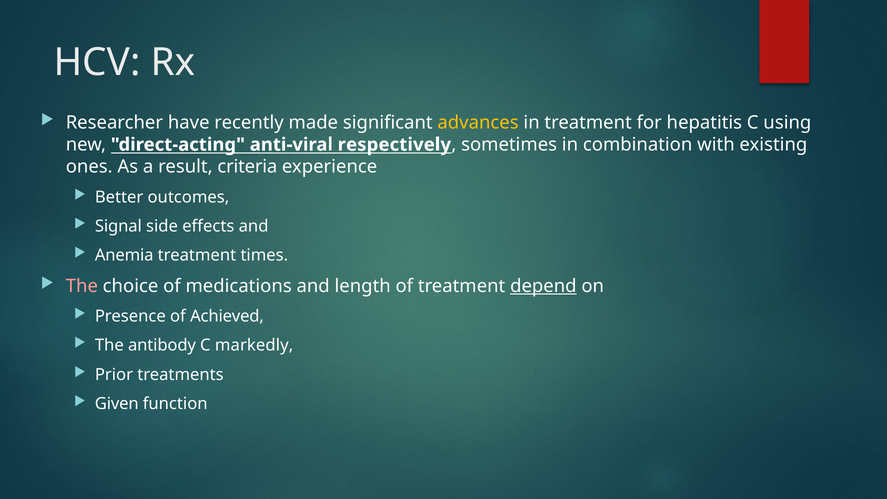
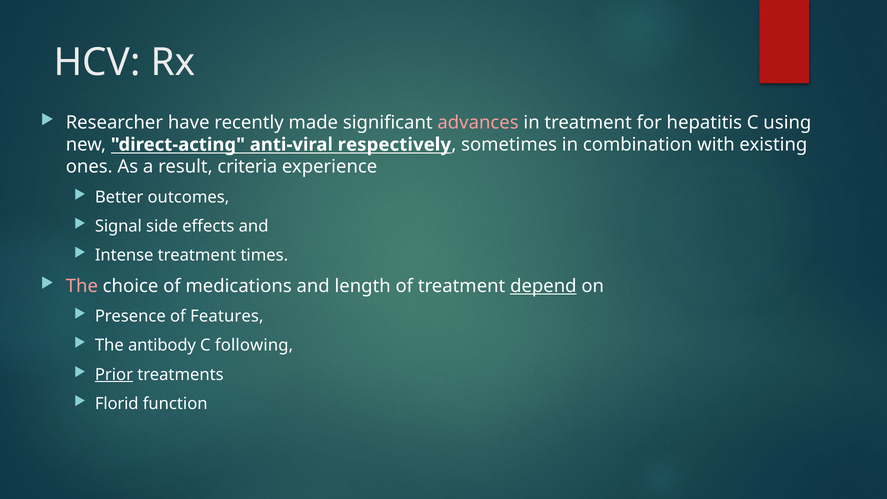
advances colour: yellow -> pink (478, 122)
Anemia: Anemia -> Intense (124, 255)
Achieved: Achieved -> Features (227, 316)
markedly: markedly -> following (254, 345)
Prior underline: none -> present (114, 374)
Given: Given -> Florid (117, 404)
